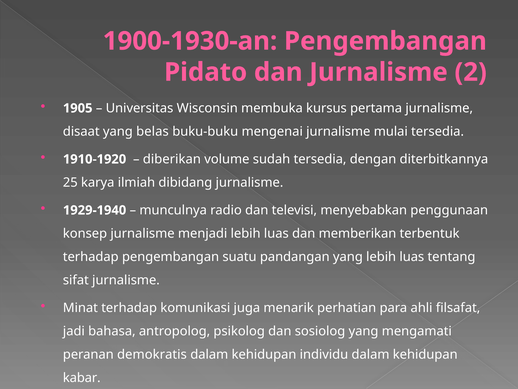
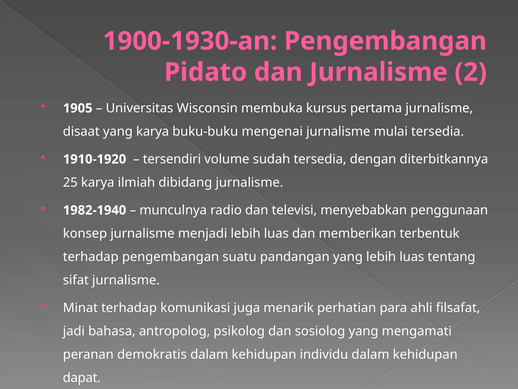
yang belas: belas -> karya (153, 131)
diberikan: diberikan -> tersendiri (172, 159)
1929-1940: 1929-1940 -> 1982-1940 (95, 210)
kabar: kabar -> dapat (82, 377)
